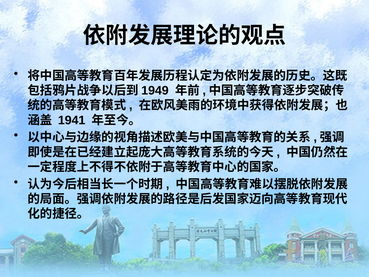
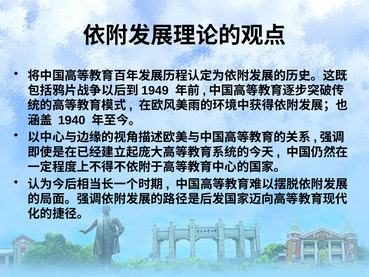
1941: 1941 -> 1940 (72, 120)
